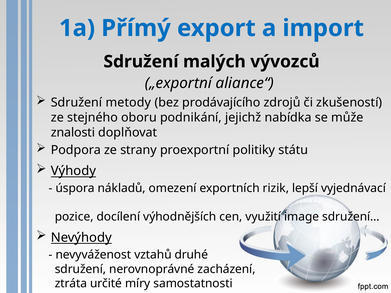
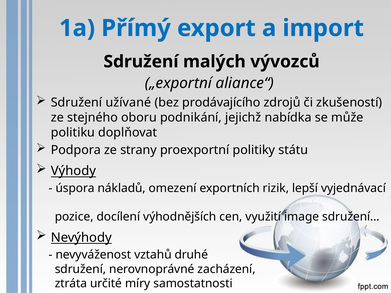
metody: metody -> užívané (128, 103)
znalosti: znalosti -> politiku (73, 133)
